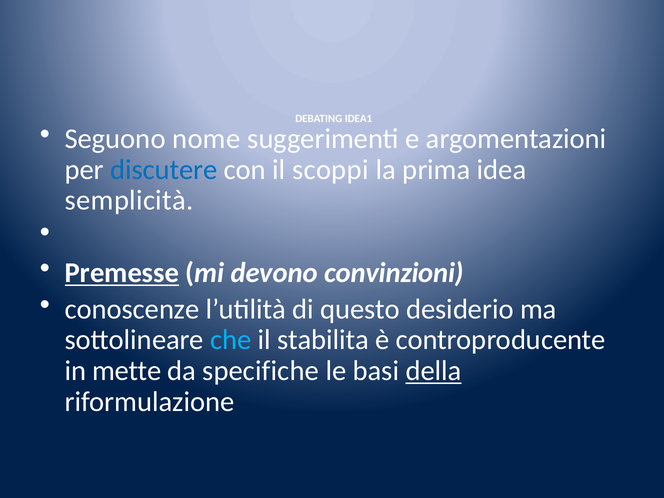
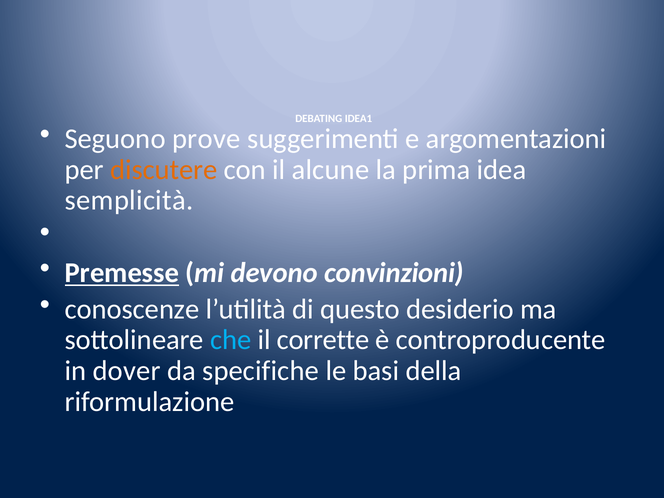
nome: nome -> prove (206, 139)
discutere colour: blue -> orange (164, 170)
scoppi: scoppi -> alcune (331, 170)
stabilita: stabilita -> corrette (323, 340)
mette: mette -> dover (127, 371)
della underline: present -> none (434, 371)
